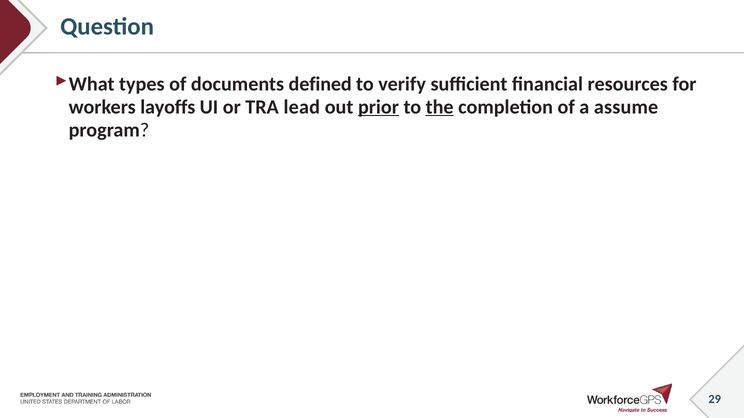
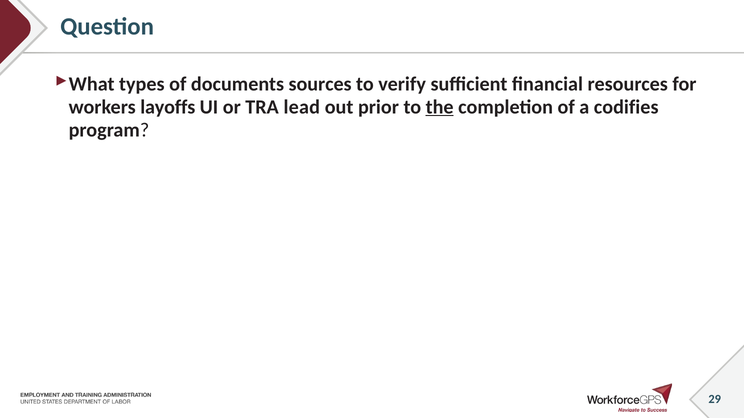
defined: defined -> sources (320, 84)
prior underline: present -> none (378, 107)
assume: assume -> codifies (626, 107)
